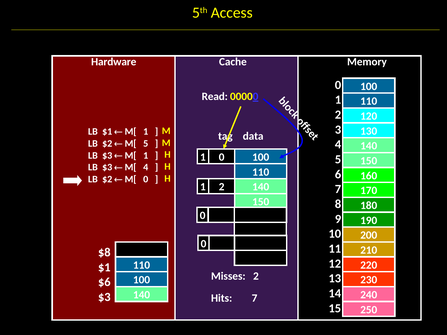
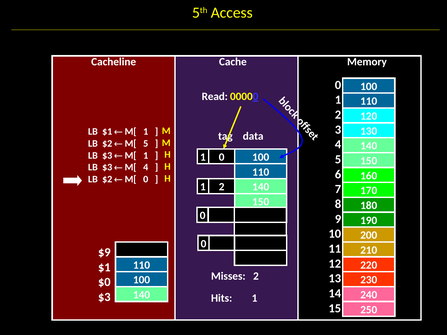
Hardware: Hardware -> Cacheline (114, 62)
$8: $8 -> $9 (104, 253)
$6: $6 -> $0 (104, 282)
Hits 7: 7 -> 1 (255, 299)
